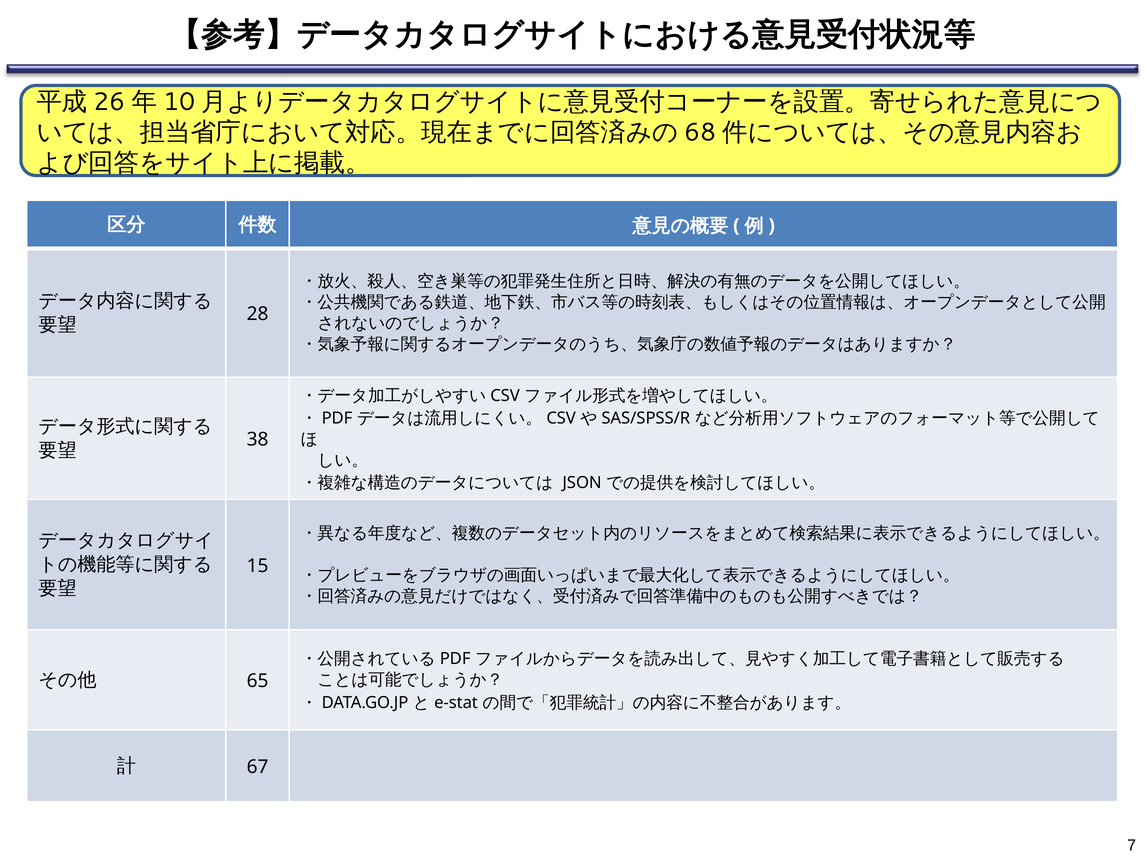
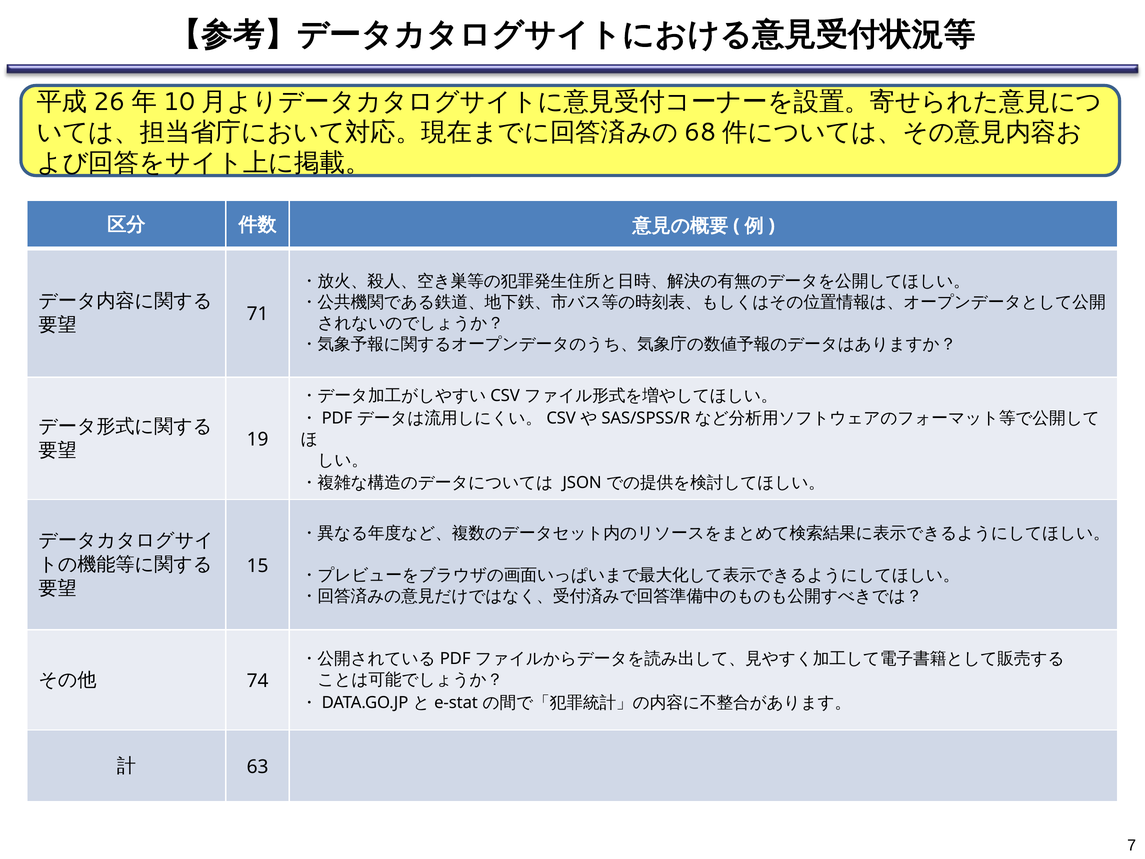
28: 28 -> 71 (258, 314)
38: 38 -> 19 (258, 439)
65: 65 -> 74 (258, 681)
67: 67 -> 63 (258, 767)
